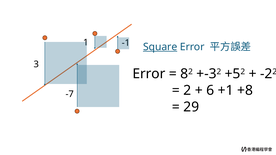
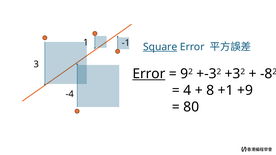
Error underline: none -> present (149, 74)
8: 8 -> 9 (184, 74)
+5: +5 -> +3 (233, 74)
-2: -2 -> -8 (266, 74)
2: 2 -> 4 (187, 91)
6: 6 -> 8 (210, 91)
+8: +8 -> +9 (245, 91)
-7: -7 -> -4 (70, 94)
29: 29 -> 80 (191, 107)
